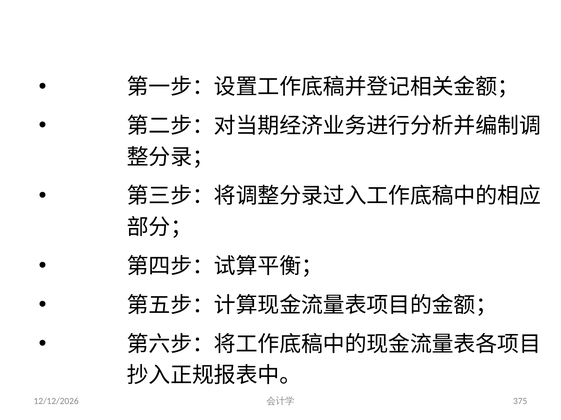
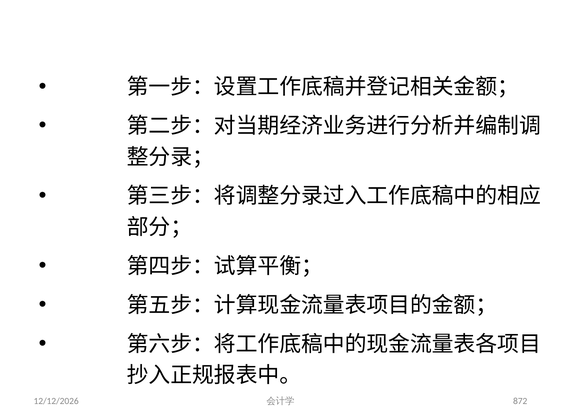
375: 375 -> 872 (520, 402)
